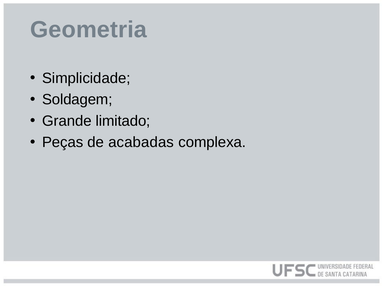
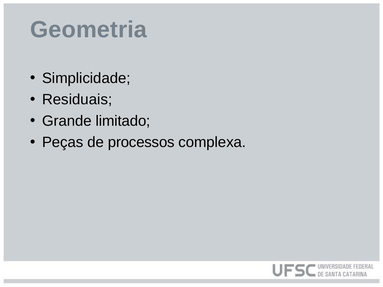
Soldagem: Soldagem -> Residuais (77, 100)
acabadas: acabadas -> processos (141, 142)
